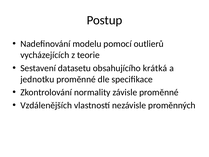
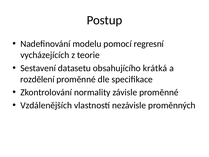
outlierů: outlierů -> regresní (149, 44)
jednotku: jednotku -> rozdělení (37, 79)
